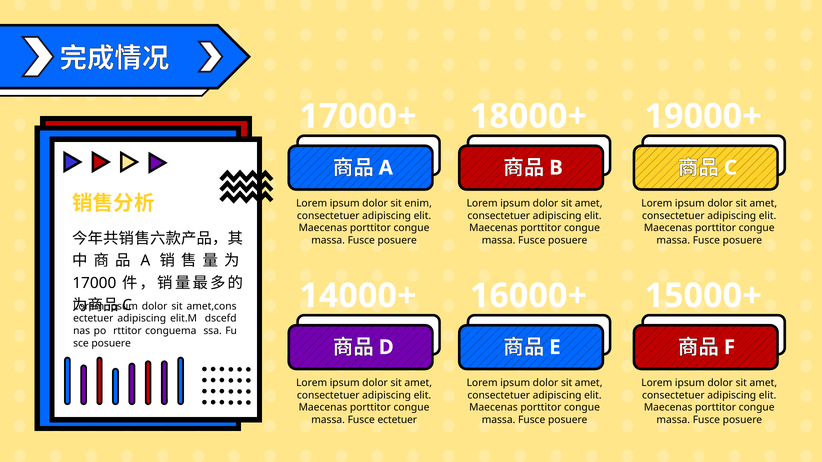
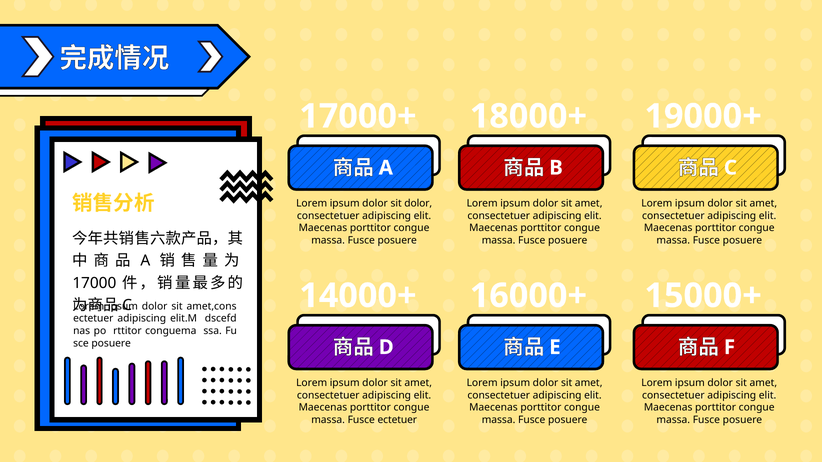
sit enim: enim -> dolor (418, 204)
